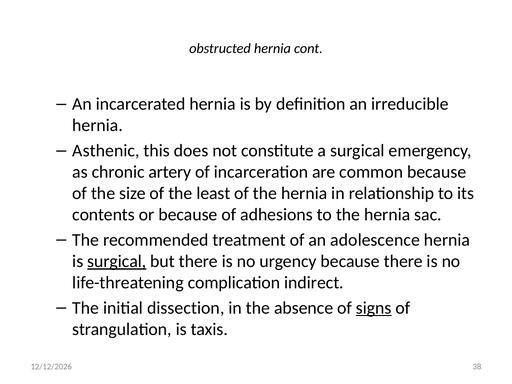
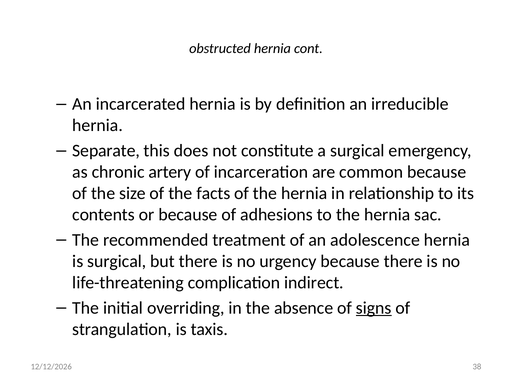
Asthenic: Asthenic -> Separate (106, 151)
least: least -> facts (213, 193)
surgical underline: present -> none (117, 261)
dissection: dissection -> overriding (186, 308)
